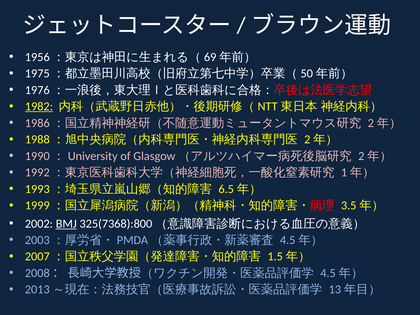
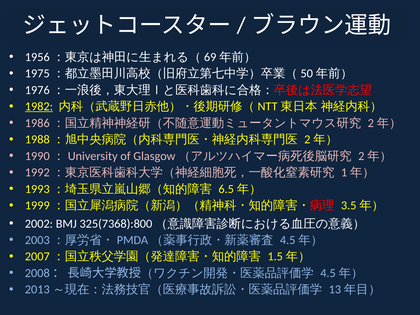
BMJ underline: present -> none (66, 224)
